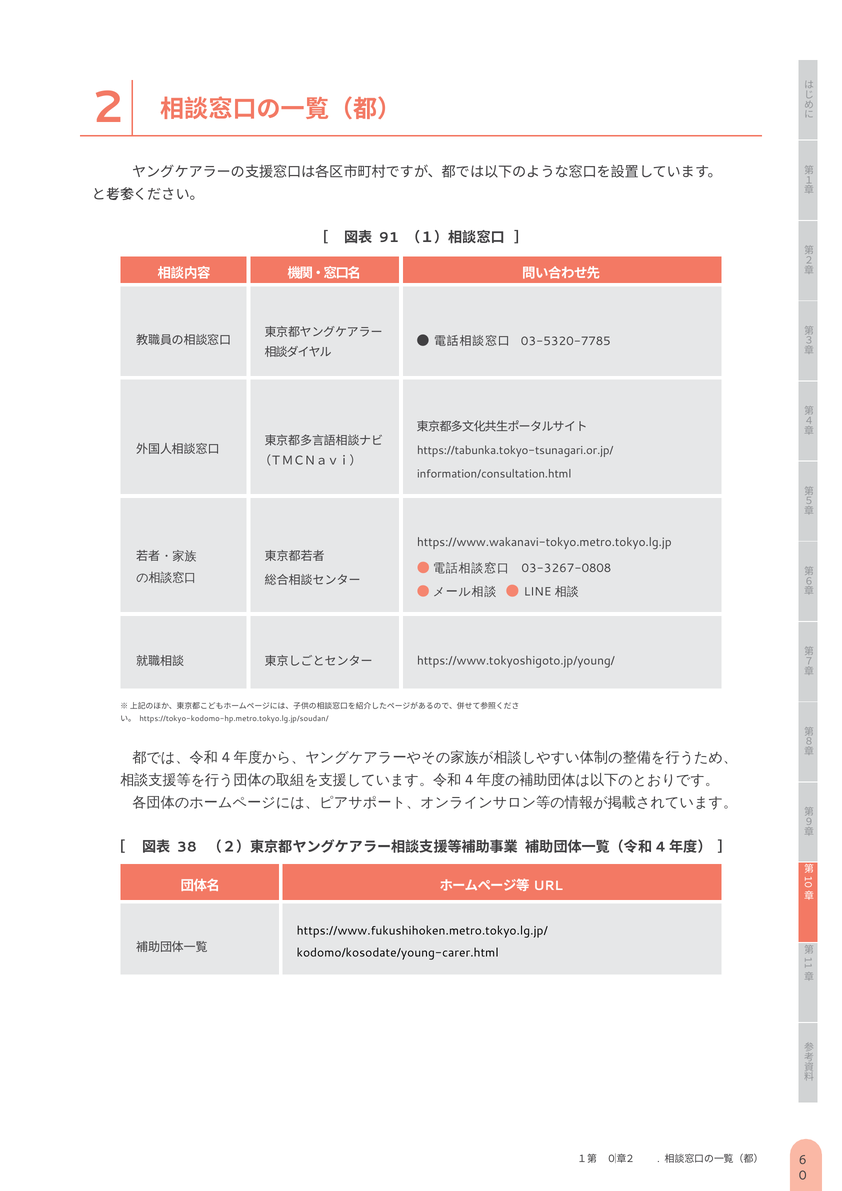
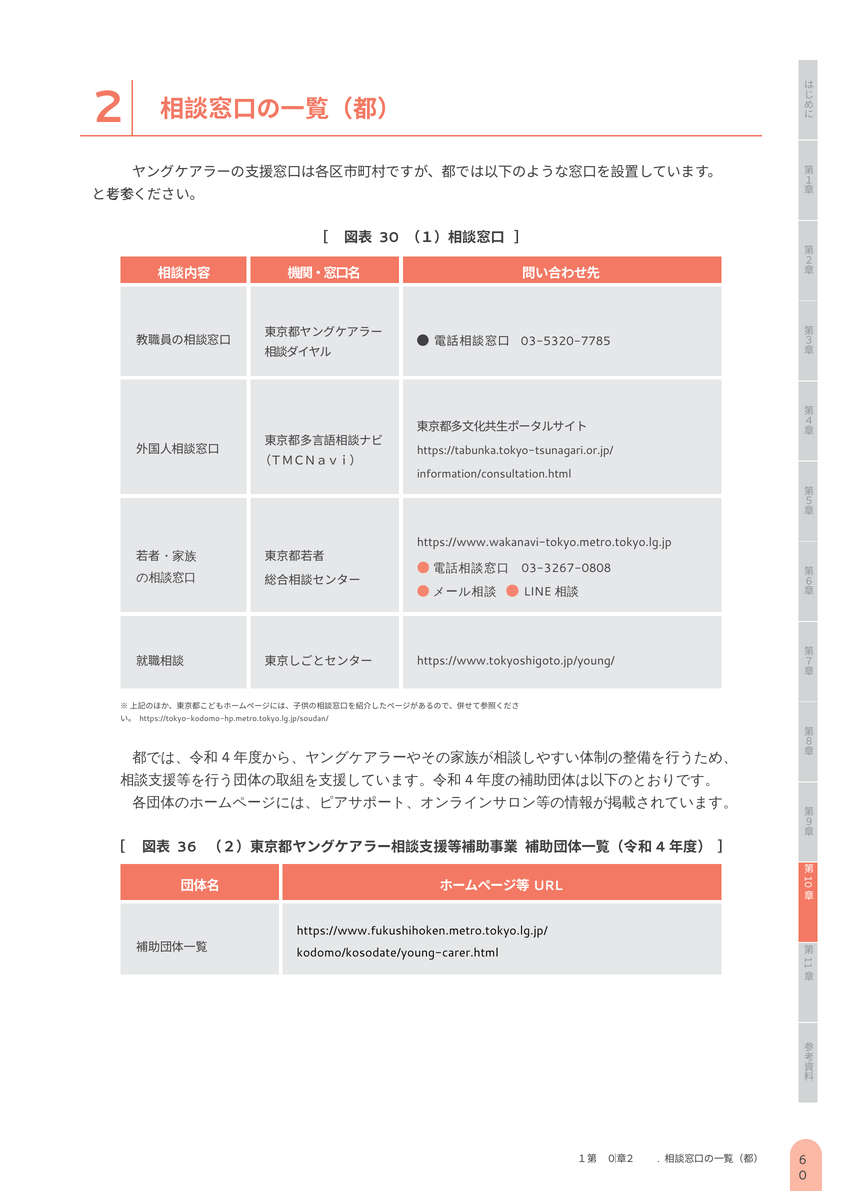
91: 91 -> 30 (389, 238)
38: 38 -> 36 (187, 847)
